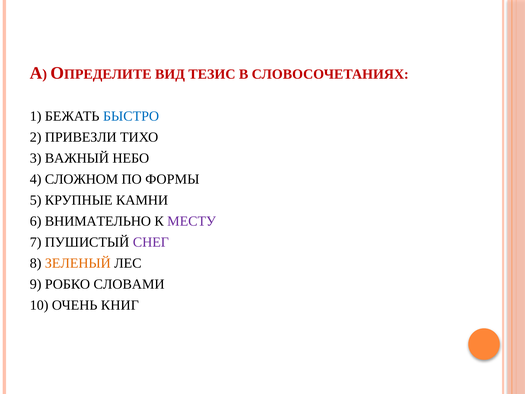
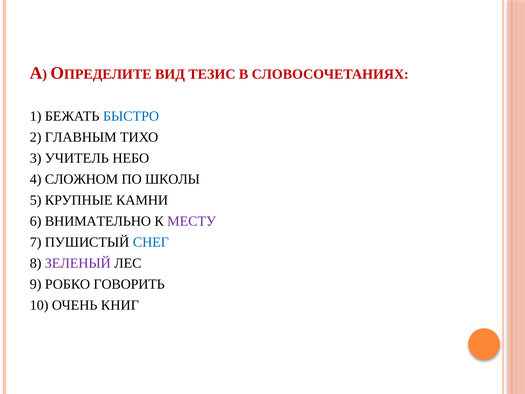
ПРИВЕЗЛИ: ПРИВЕЗЛИ -> ГЛАВНЫМ (81, 137)
ВАЖНЫЙ: ВАЖНЫЙ -> УЧИТЕЛЬ (77, 158)
ФОРМЫ: ФОРМЫ -> ШКОЛЫ (172, 179)
СНЕГ colour: purple -> blue (151, 242)
ЗЕЛЕНЫЙ colour: orange -> purple (78, 263)
СЛОВАМИ: СЛОВАМИ -> ГОВОРИТЬ (129, 284)
